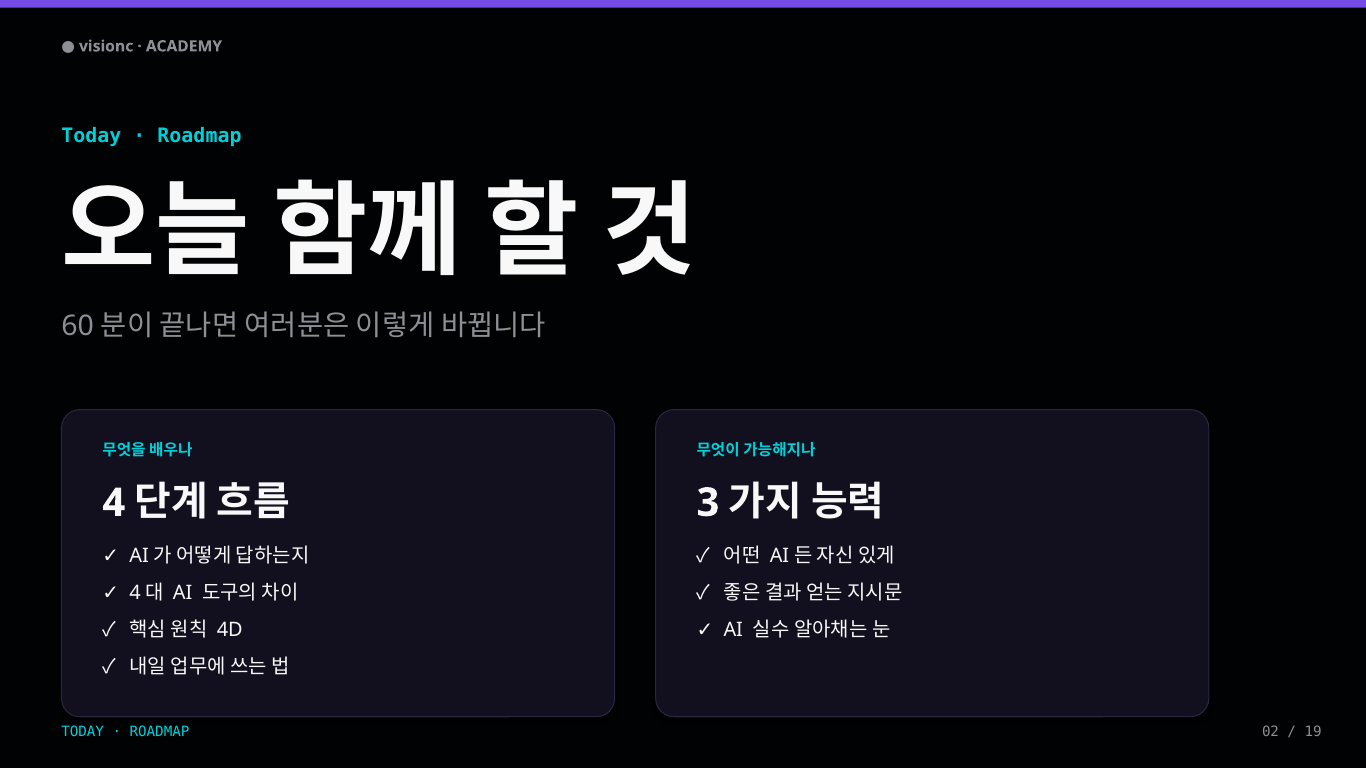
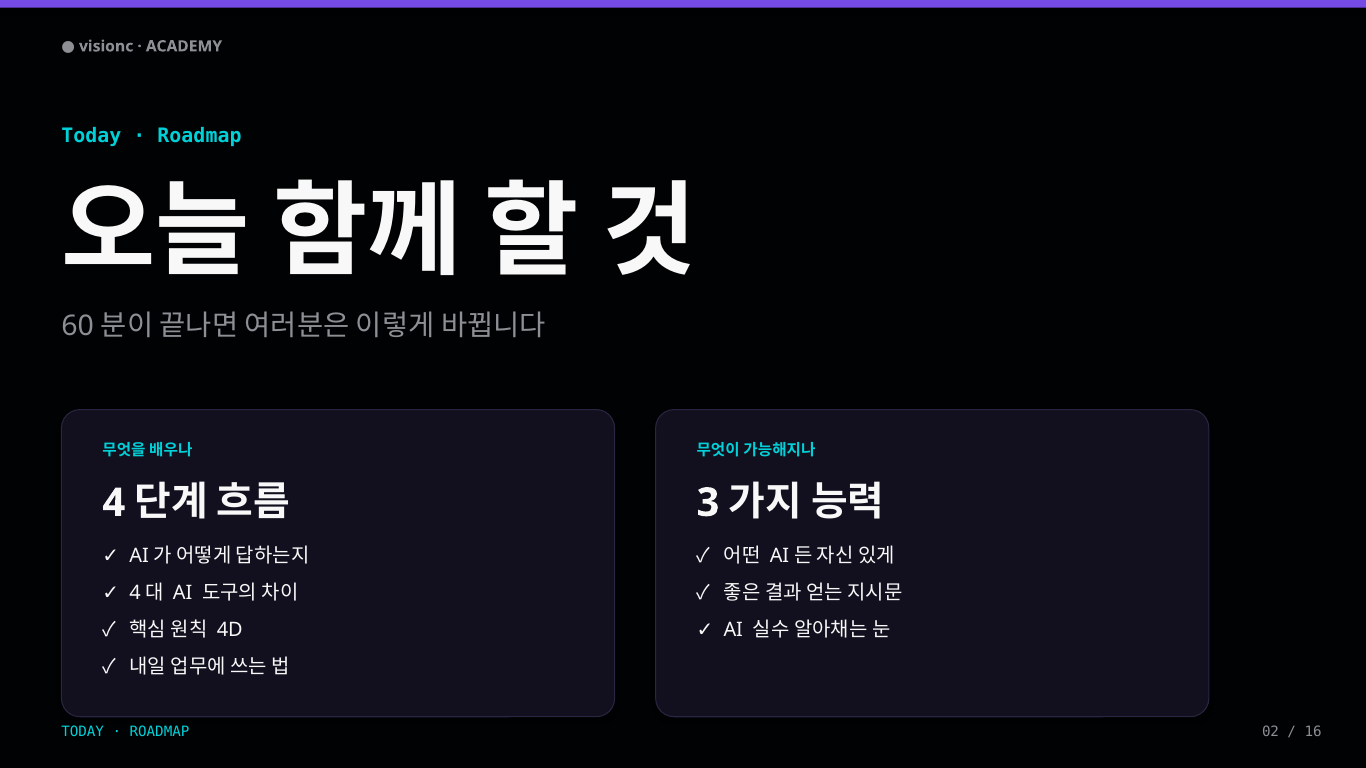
19: 19 -> 16 (1313, 732)
